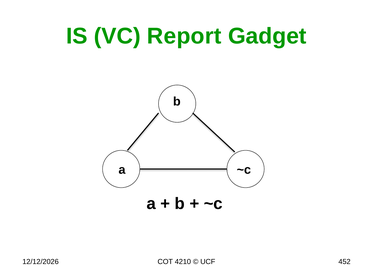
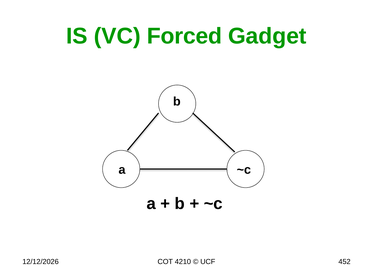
Report: Report -> Forced (184, 36)
